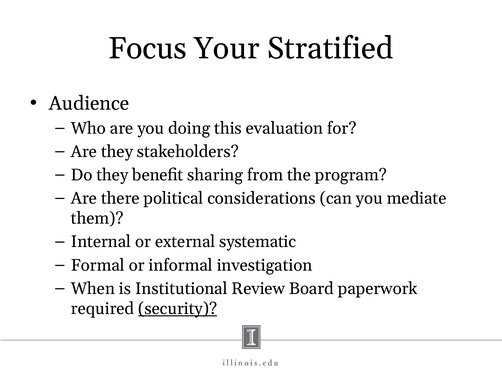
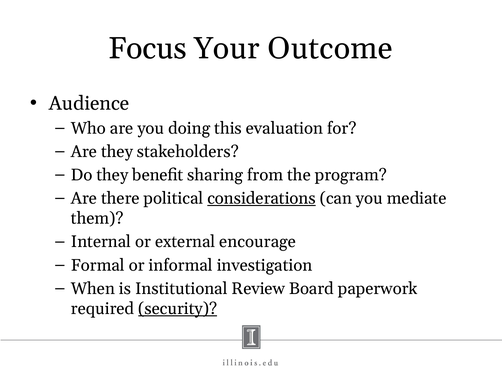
Stratified: Stratified -> Outcome (330, 49)
considerations underline: none -> present (262, 199)
systematic: systematic -> encourage (258, 242)
